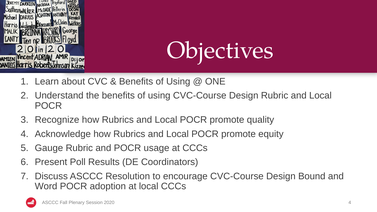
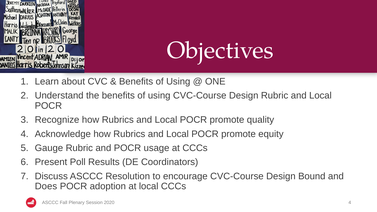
Word: Word -> Does (46, 186)
